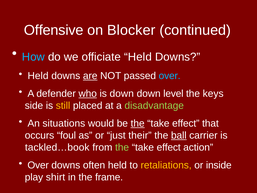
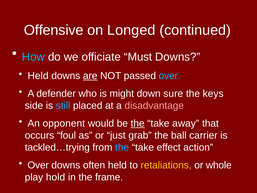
Blocker: Blocker -> Longed (131, 30)
officiate Held: Held -> Must (138, 57)
who underline: present -> none (88, 94)
is down: down -> might (122, 94)
level: level -> sure (173, 94)
still colour: yellow -> light blue (63, 106)
disadvantage colour: light green -> pink (154, 106)
situations: situations -> opponent (64, 123)
effect: effect -> away (186, 123)
their: their -> grab (140, 135)
ball underline: present -> none (179, 135)
tackled…book: tackled…book -> tackled…trying (57, 147)
the colour: light green -> light blue (122, 147)
inside: inside -> whole (219, 165)
shirt: shirt -> hold (56, 177)
